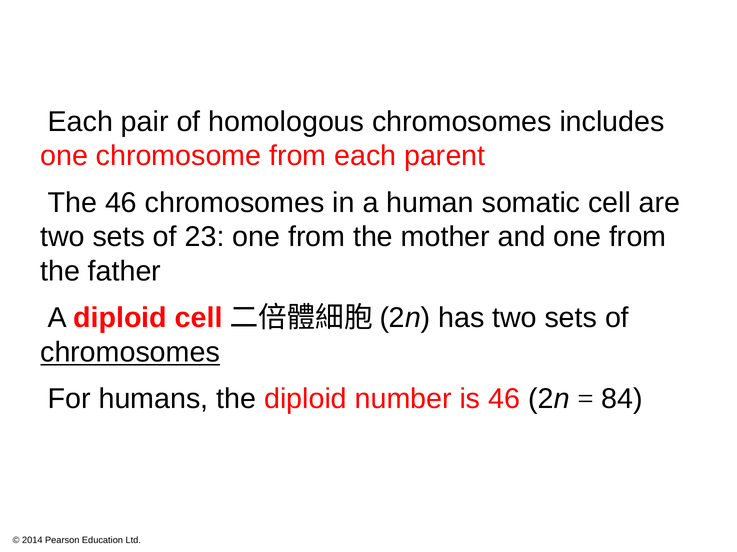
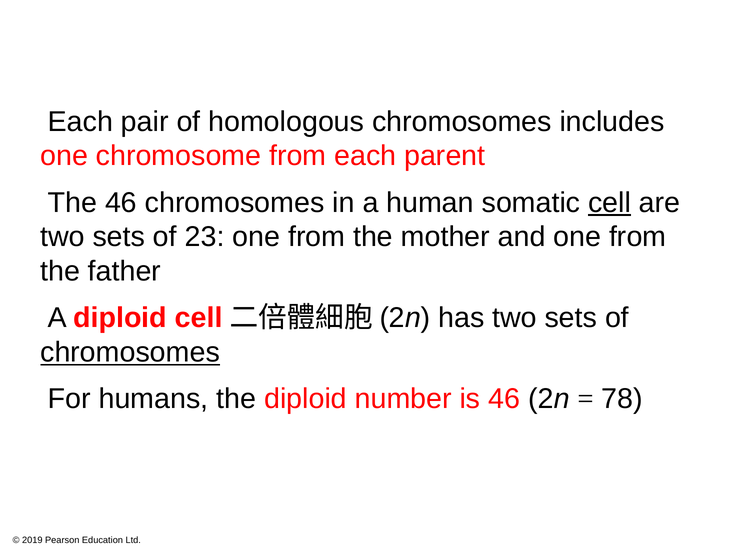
cell underline: none -> present (610, 203)
84: 84 -> 78 (622, 400)
2014: 2014 -> 2019 (32, 541)
